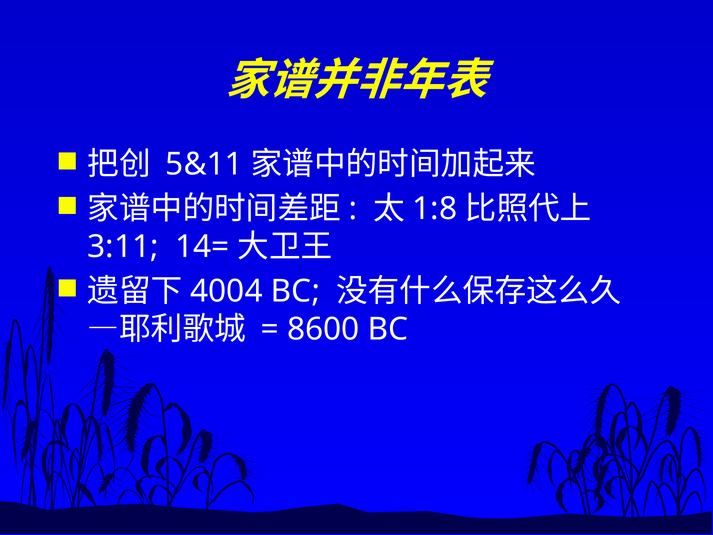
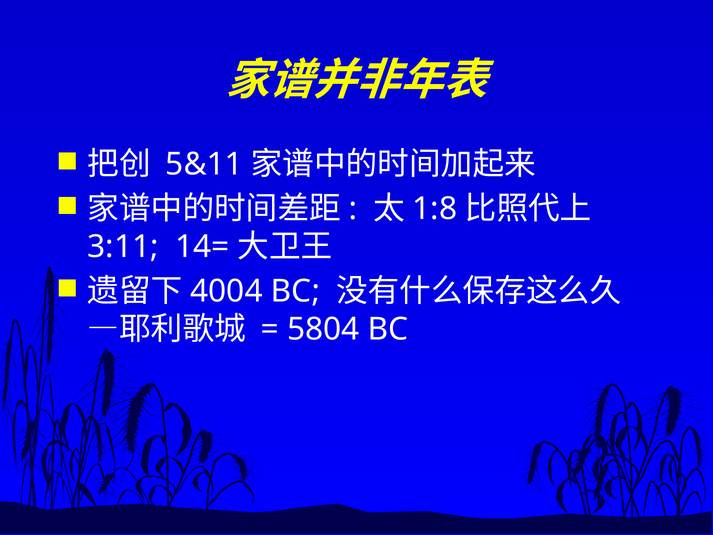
8600: 8600 -> 5804 (323, 329)
